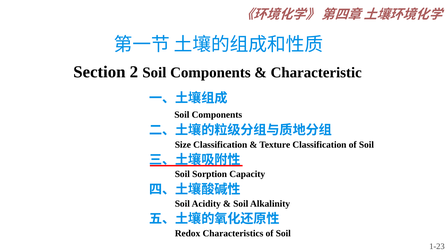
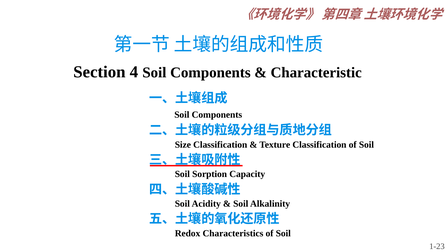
2: 2 -> 4 (134, 72)
